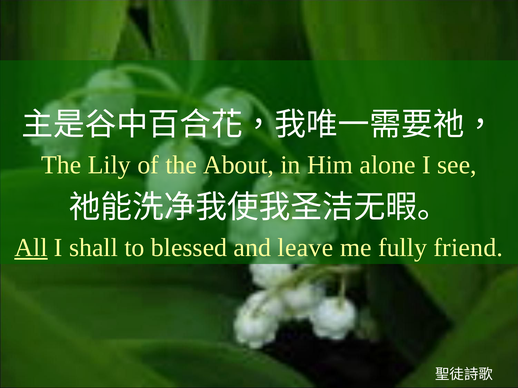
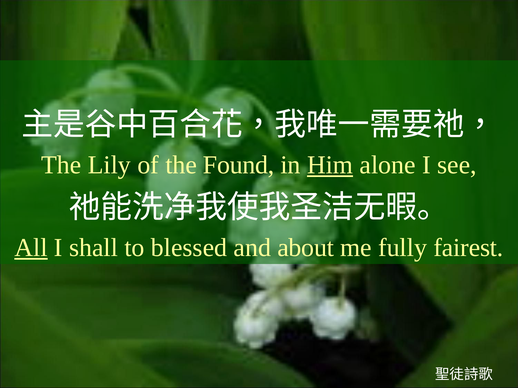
About: About -> Found (239, 165)
Him underline: none -> present (330, 165)
leave: leave -> about (306, 248)
friend: friend -> fairest (468, 248)
